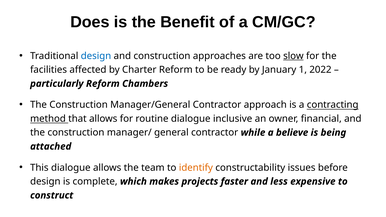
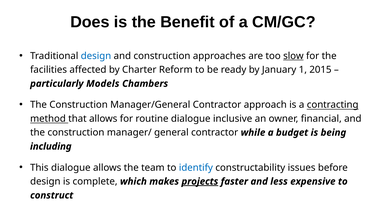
2022: 2022 -> 2015 (320, 70)
particularly Reform: Reform -> Models (103, 84)
believe: believe -> budget (292, 133)
attached: attached -> including (51, 147)
identify colour: orange -> blue (196, 168)
projects underline: none -> present (200, 182)
